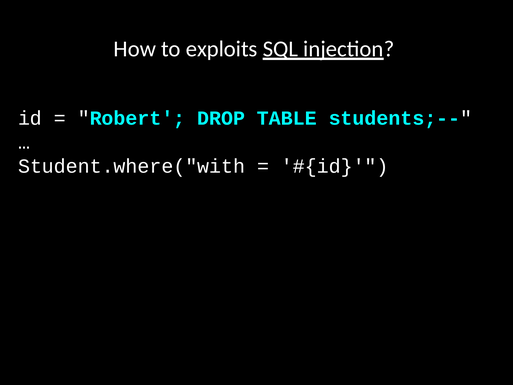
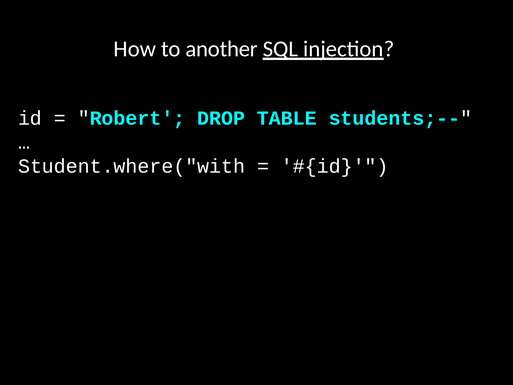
exploits: exploits -> another (222, 49)
